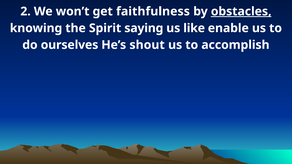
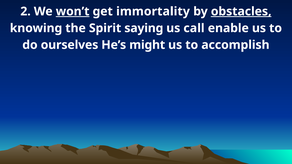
won’t underline: none -> present (73, 11)
faithfulness: faithfulness -> immortality (153, 11)
like: like -> call (194, 28)
shout: shout -> might (147, 45)
